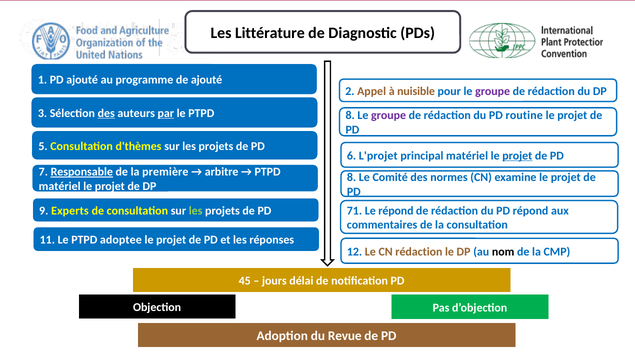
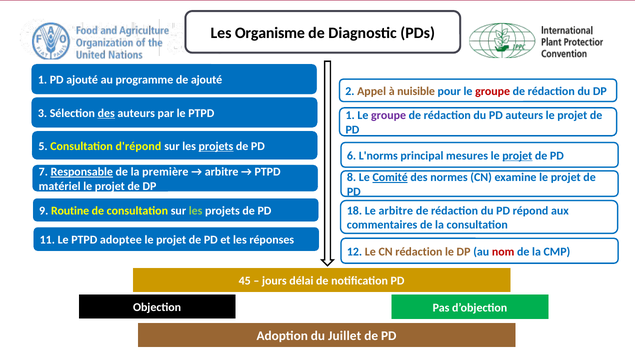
Littérature: Littérature -> Organisme (270, 33)
groupe colour: purple -> red (493, 91)
par underline: present -> none (166, 113)
PTPD 8: 8 -> 1 (350, 116)
PD routine: routine -> auteurs (524, 116)
d'thèmes: d'thèmes -> d'répond (138, 146)
projets underline: none -> present (216, 146)
L'projet: L'projet -> L'norms (378, 156)
principal matériel: matériel -> mesures (467, 156)
Comité underline: none -> present (390, 177)
Experts: Experts -> Routine (70, 211)
71: 71 -> 18 (354, 211)
Le répond: répond -> arbitre (396, 211)
nom colour: black -> red (503, 252)
Revue: Revue -> Juillet (345, 336)
